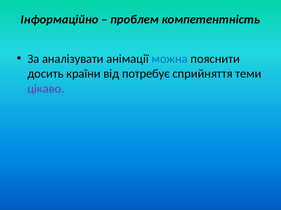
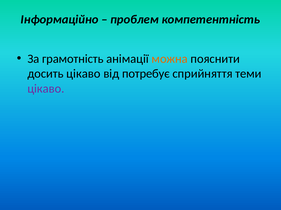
аналізувати: аналізувати -> грамотність (73, 59)
можна colour: blue -> orange (170, 59)
досить країни: країни -> цікаво (83, 74)
